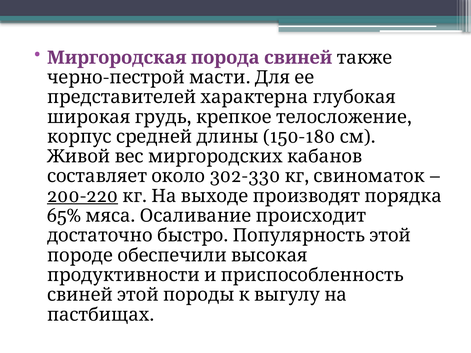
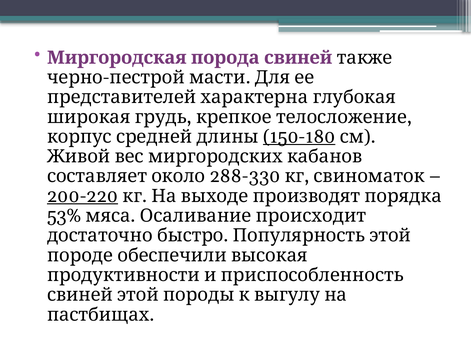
150-180 underline: none -> present (299, 137)
302-330: 302-330 -> 288-330 (245, 176)
65%: 65% -> 53% (64, 216)
